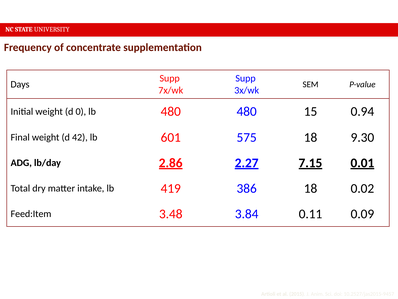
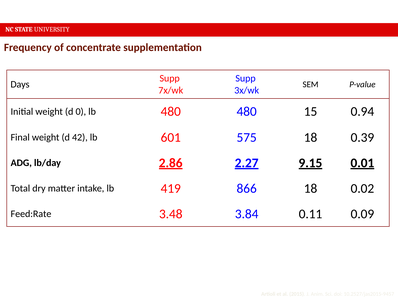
9.30: 9.30 -> 0.39 (362, 137)
7.15: 7.15 -> 9.15 (311, 163)
386: 386 -> 866 (247, 188)
Feed:Item: Feed:Item -> Feed:Rate (31, 214)
